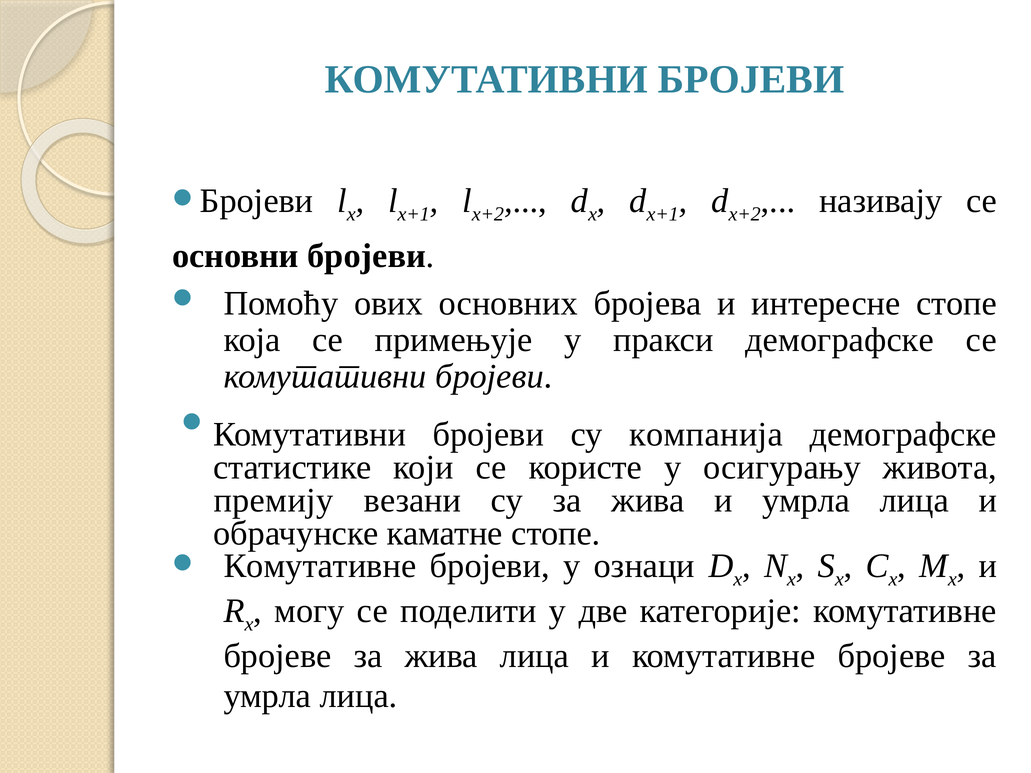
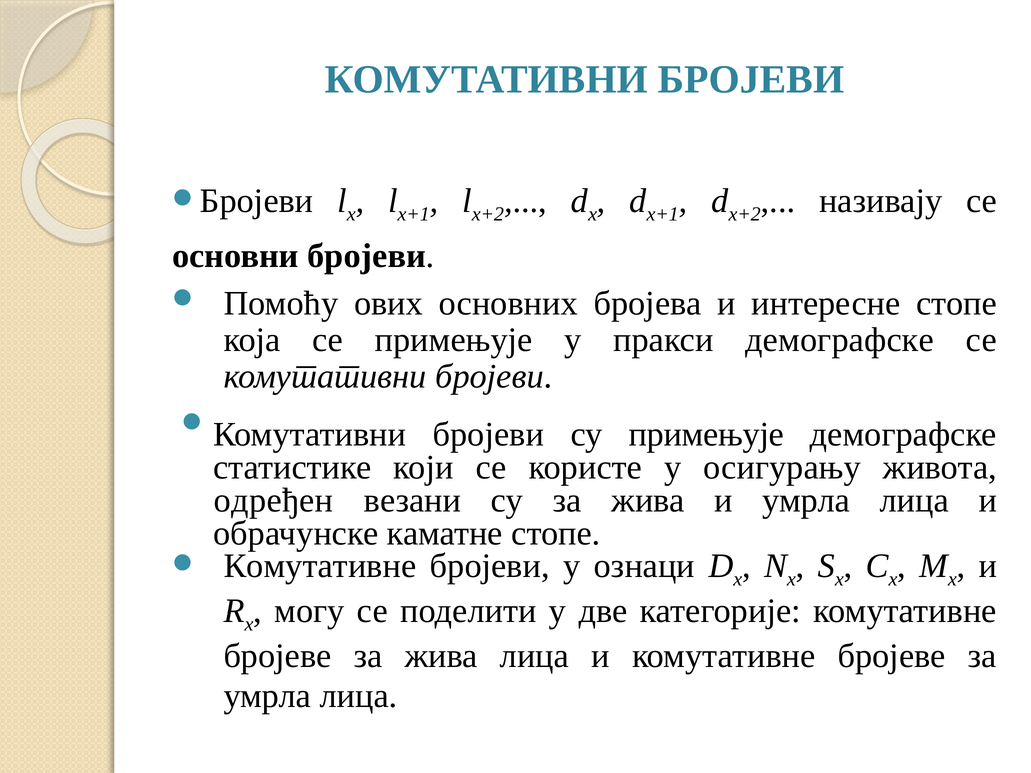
су компанија: компанија -> примењује (706, 434)
премију: премију -> одређен (273, 500)
